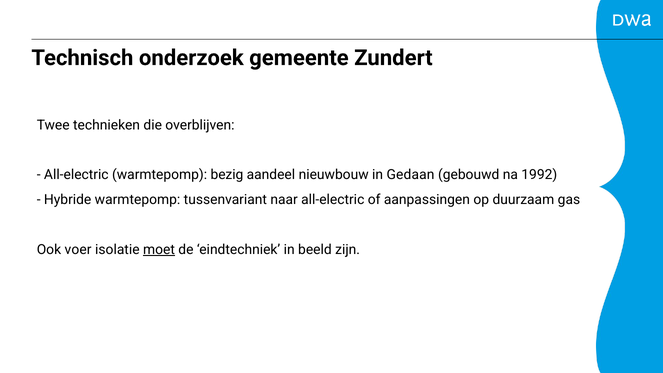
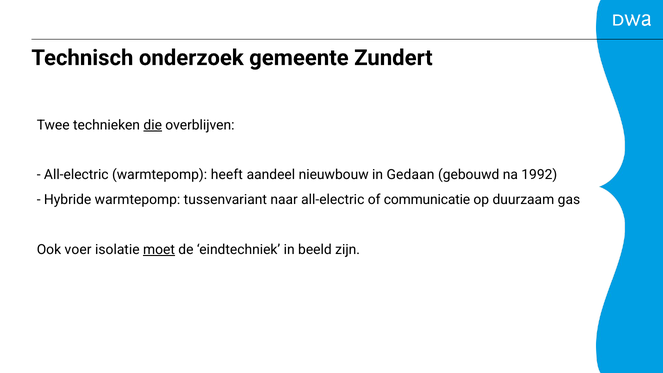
die underline: none -> present (153, 125)
bezig: bezig -> heeft (227, 175)
aanpassingen: aanpassingen -> communicatie (427, 200)
